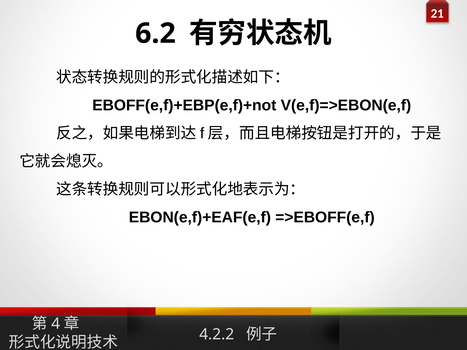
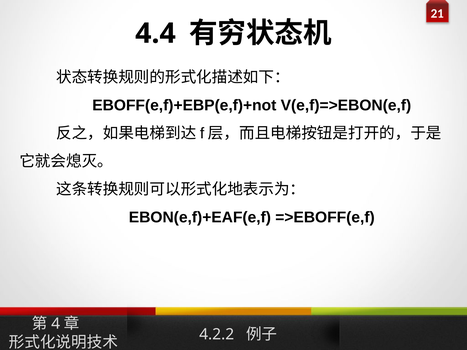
6.2: 6.2 -> 4.4 (155, 33)
